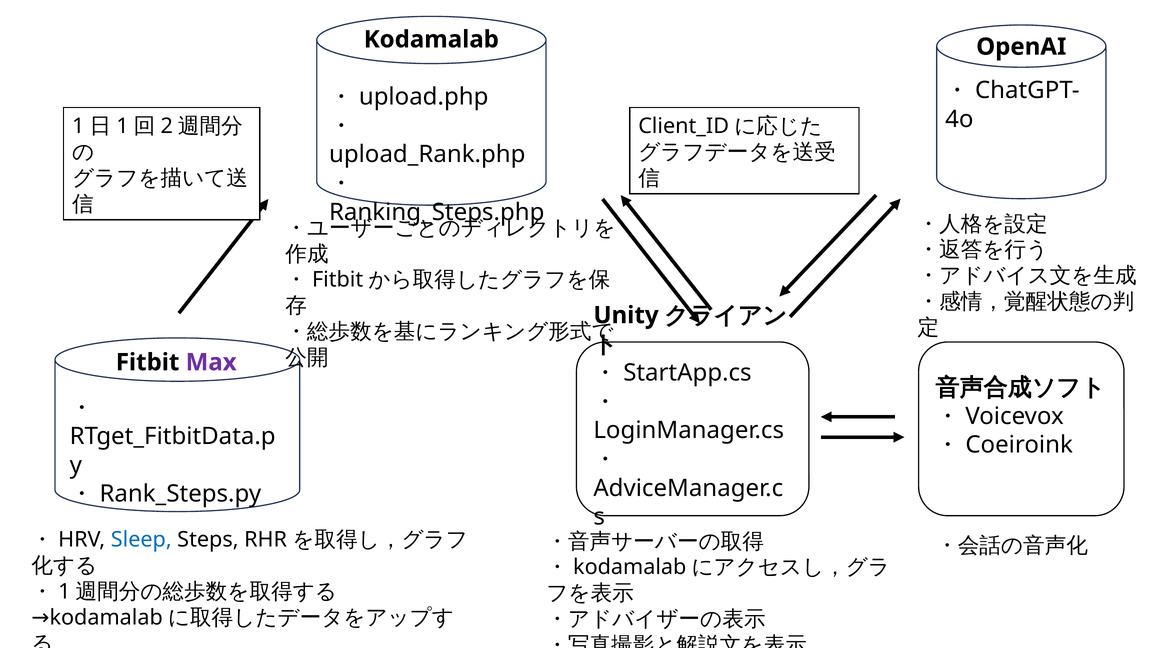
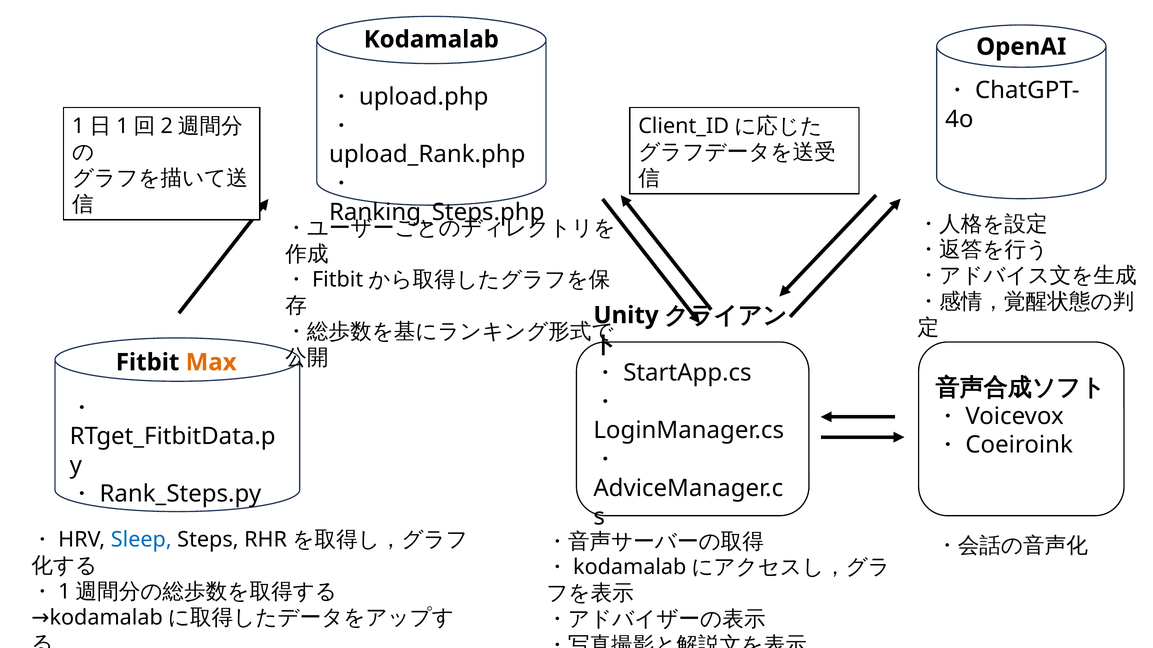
Max colour: purple -> orange (211, 363)
